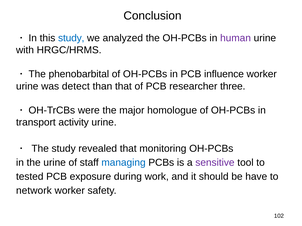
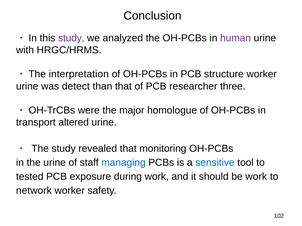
study colour: blue -> purple (71, 38)
phenobarbital: phenobarbital -> interpretation (79, 74)
influence: influence -> structure (224, 74)
activity: activity -> altered (74, 123)
sensitive colour: purple -> blue (215, 163)
be have: have -> work (256, 177)
